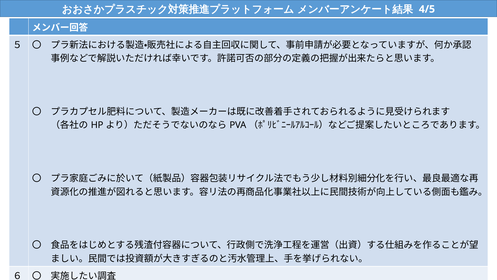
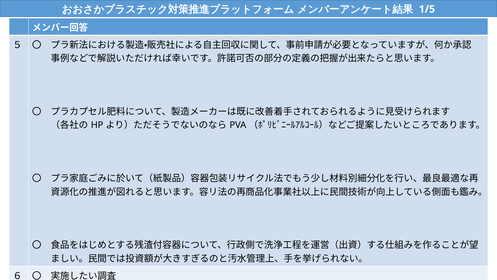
4/5: 4/5 -> 1/5 (427, 9)
